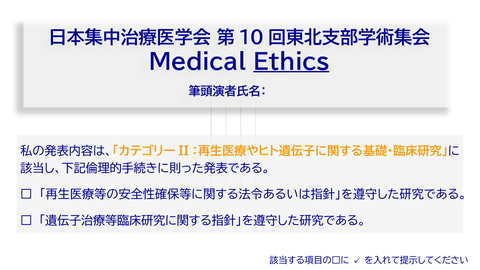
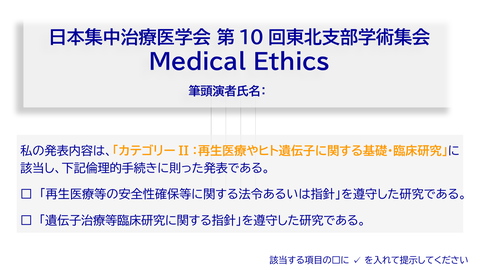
Ethics underline: present -> none (291, 62)
